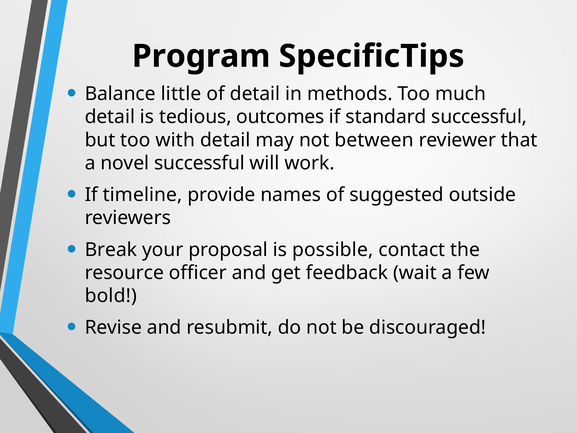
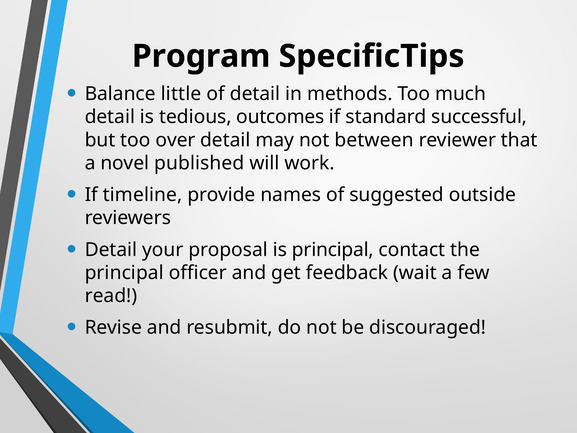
with: with -> over (175, 140)
novel successful: successful -> published (199, 163)
Break: Break -> Detail (111, 250)
is possible: possible -> principal (333, 250)
resource: resource -> principal (124, 273)
bold: bold -> read (111, 296)
